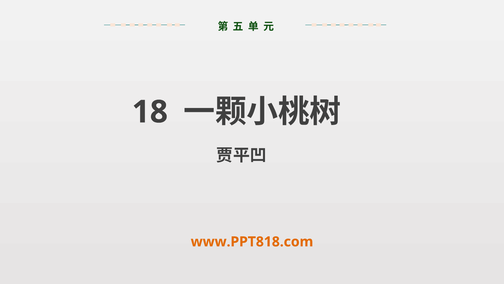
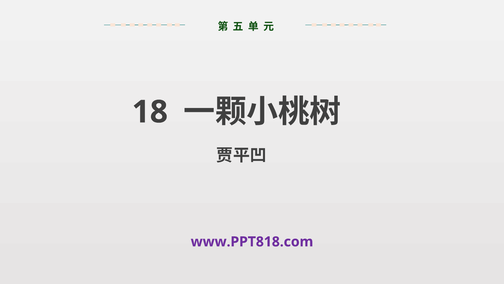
www.PPT818.com colour: orange -> purple (252, 241)
